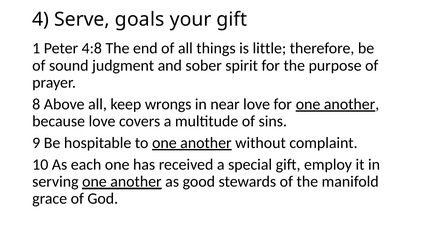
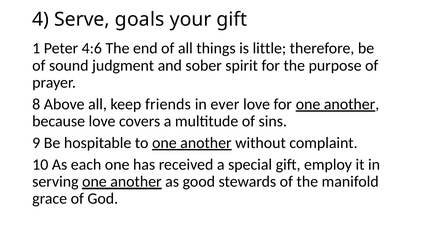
4:8: 4:8 -> 4:6 (92, 48)
wrongs: wrongs -> friends (168, 104)
near: near -> ever (225, 104)
